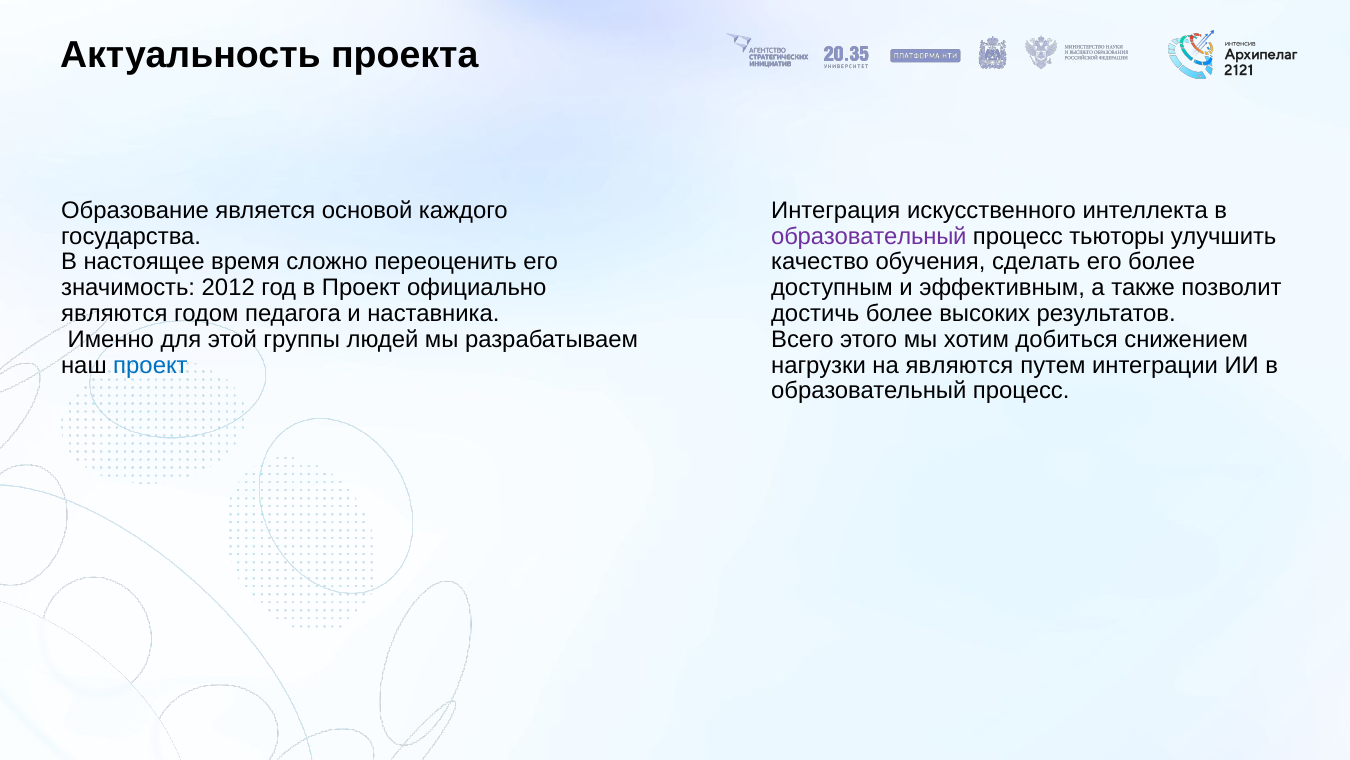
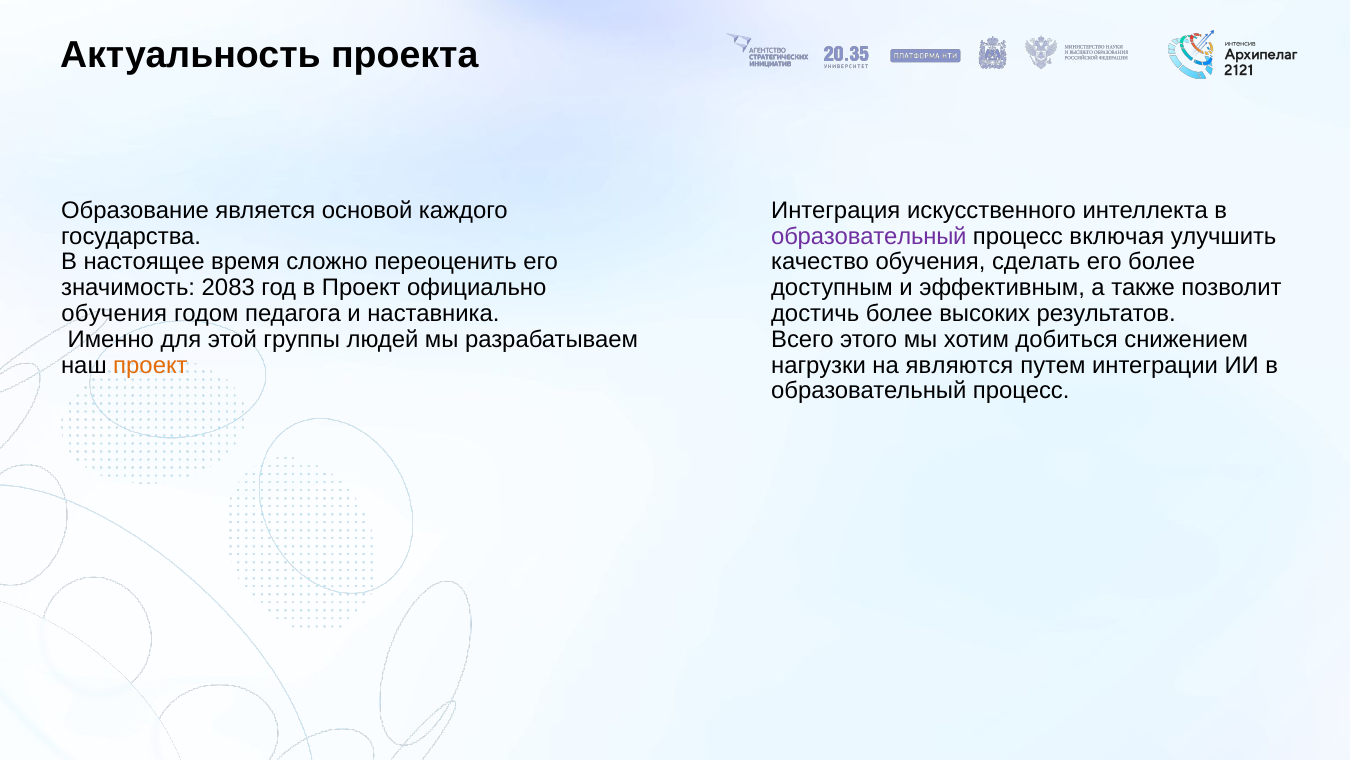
тьюторы: тьюторы -> включая (1117, 236)
2012: 2012 -> 2083 (228, 288)
являются: являются -> обучения (114, 314)
проект colour: blue -> orange (150, 365)
